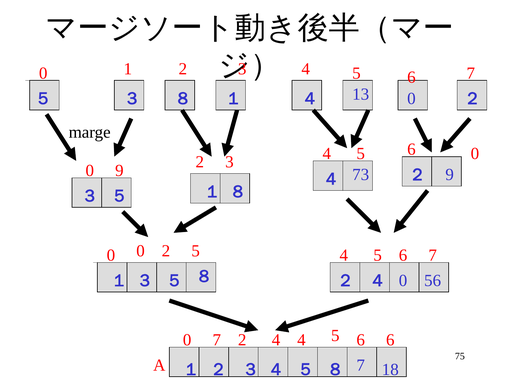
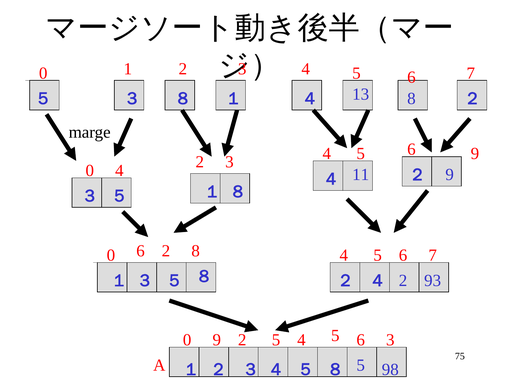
13 0: 0 -> 8 (411, 98)
0: 0 -> 9 (475, 154)
0 9: 9 -> 4 (119, 170)
73: 73 -> 11 (361, 175)
0 0: 0 -> 6 (141, 251)
2 5: 5 -> 8 (196, 251)
0: 0 -> 2 (403, 281)
56: 56 -> 93 (433, 281)
7: 7 -> 9 (217, 340)
2 4: 4 -> 5 (276, 340)
5 6: 6 -> 3 (390, 340)
８ 7: 7 -> 5 (361, 365)
18: 18 -> 98 (390, 369)
